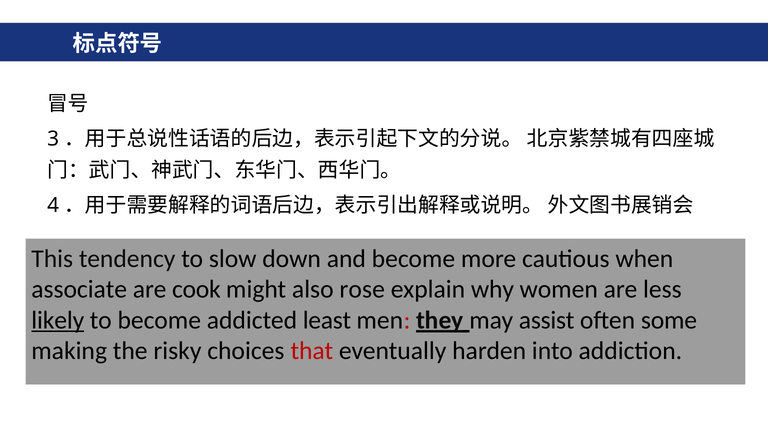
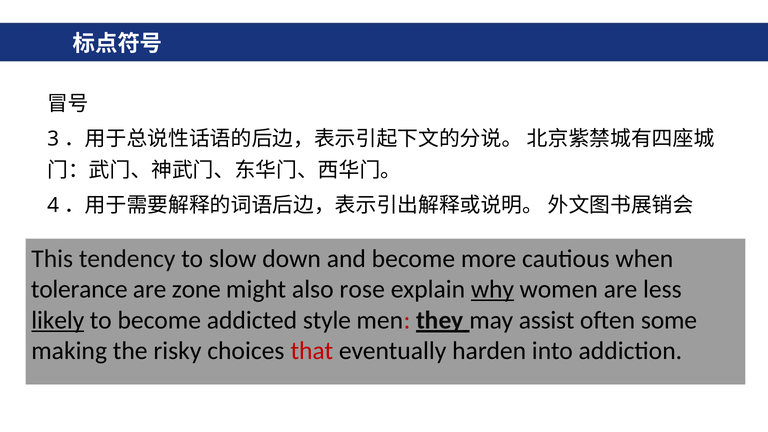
associate: associate -> tolerance (79, 289)
cook: cook -> zone (196, 289)
why underline: none -> present (492, 289)
least: least -> style (327, 320)
